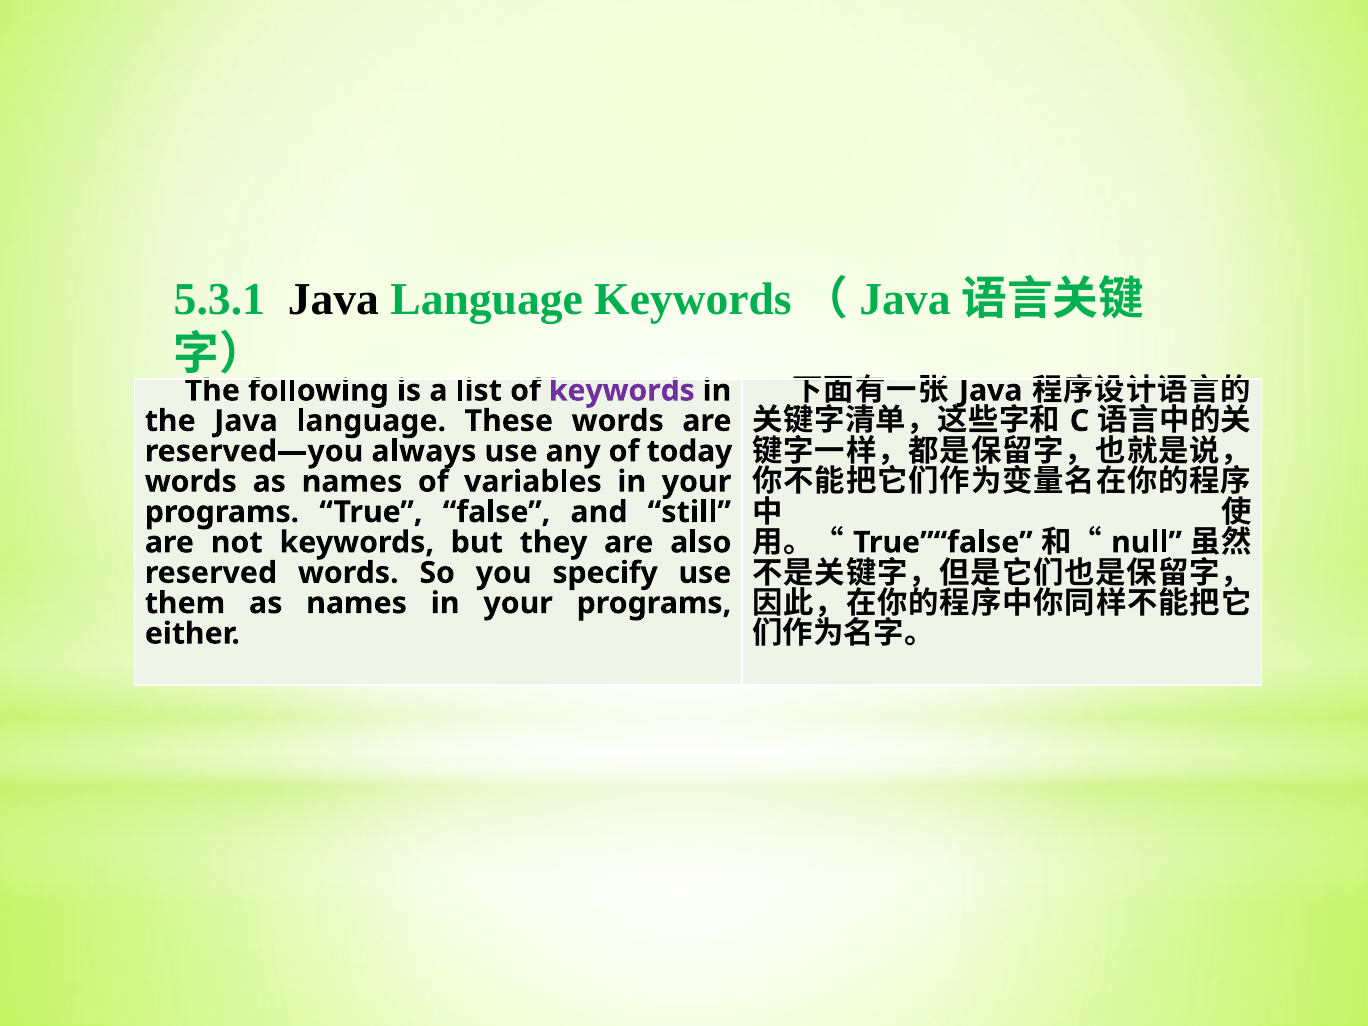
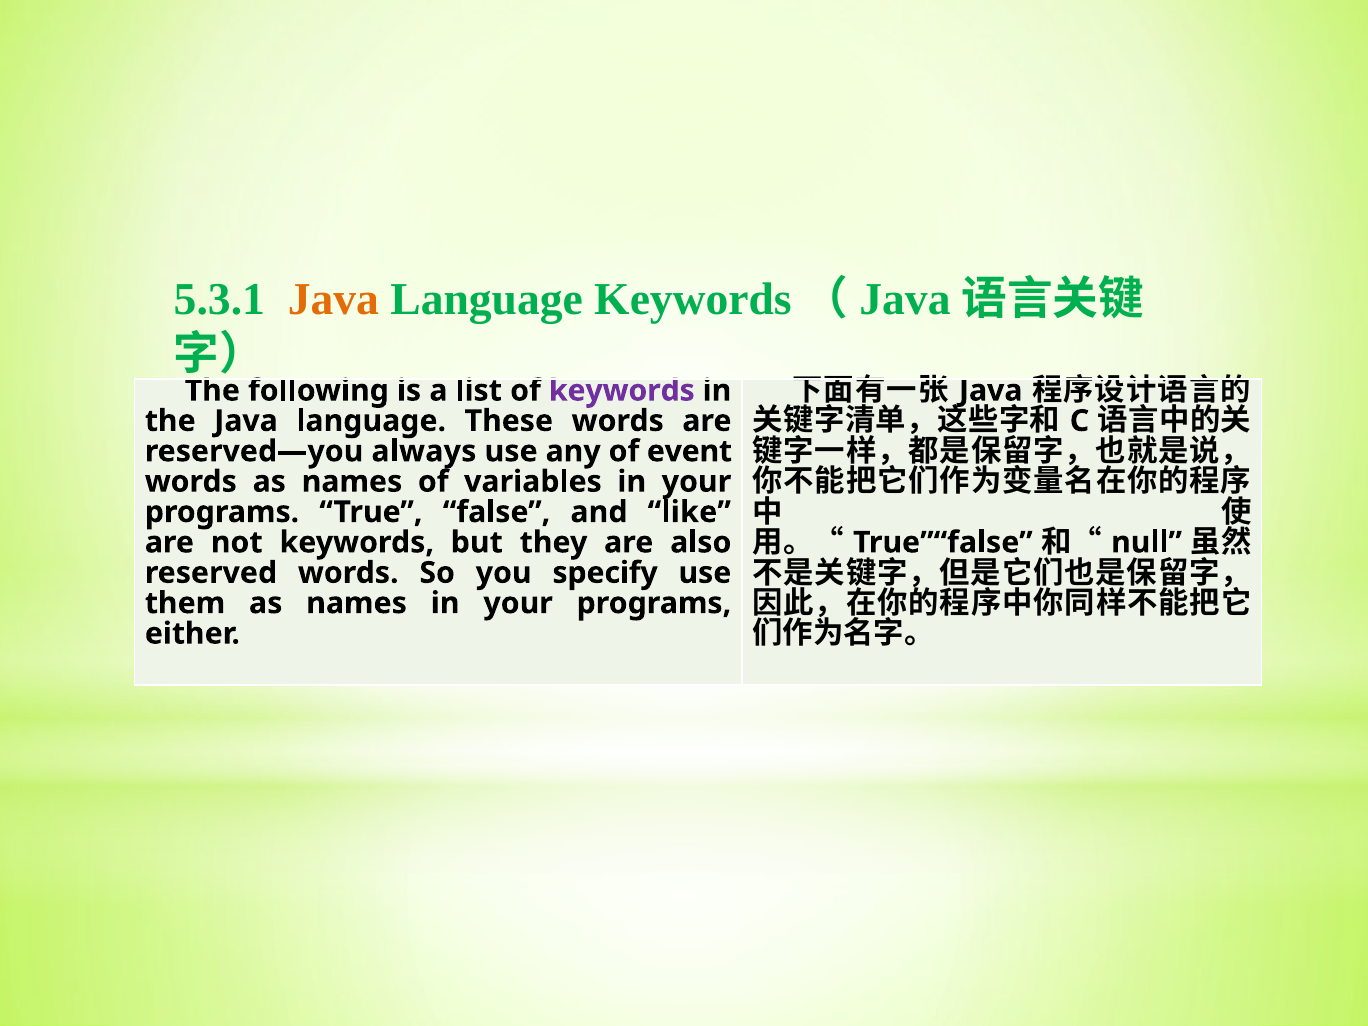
Java colour: black -> orange (333, 300)
today: today -> event (689, 451)
still: still -> like (689, 512)
